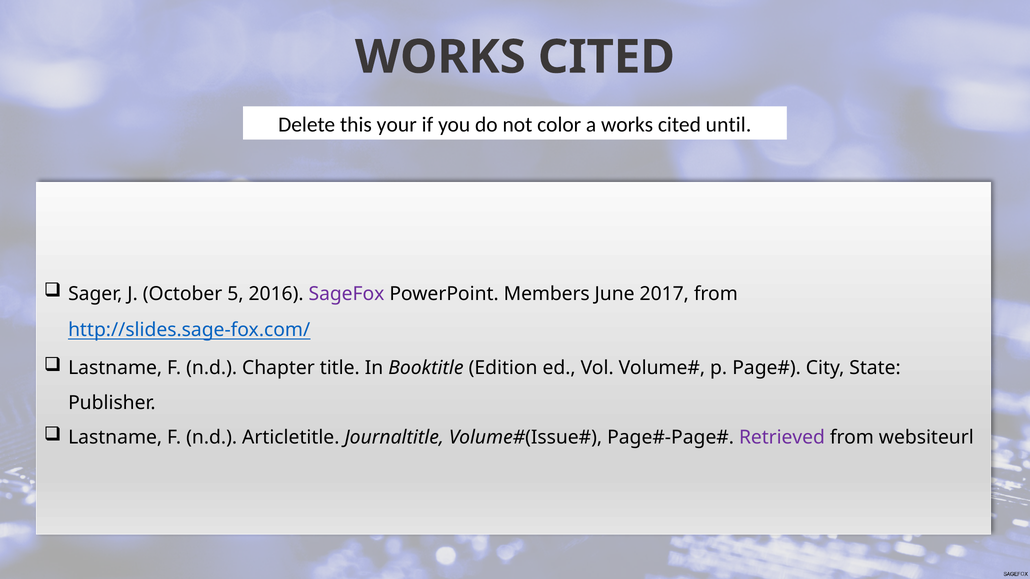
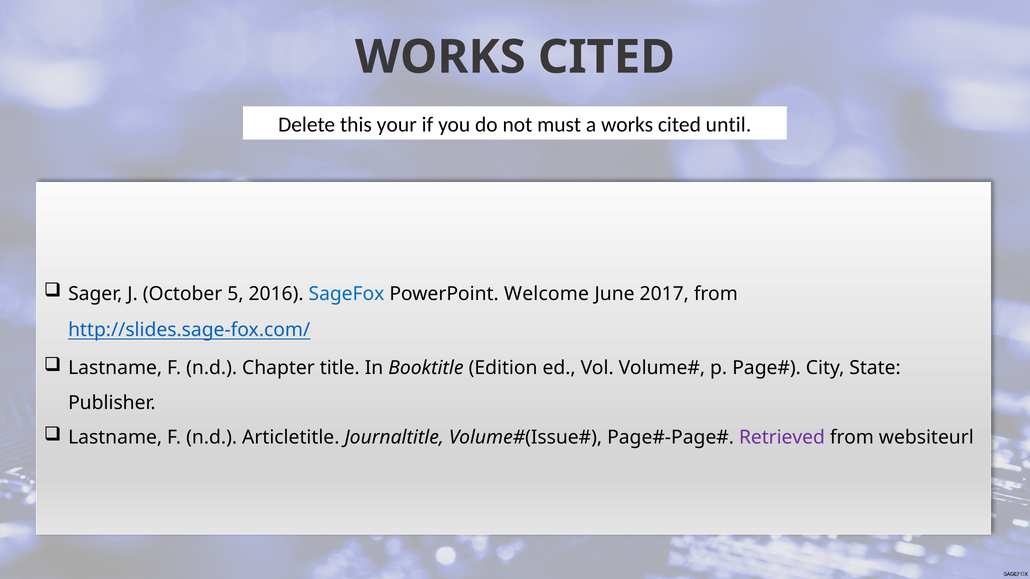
color: color -> must (559, 125)
SageFox colour: purple -> blue (346, 294)
Members: Members -> Welcome (547, 294)
